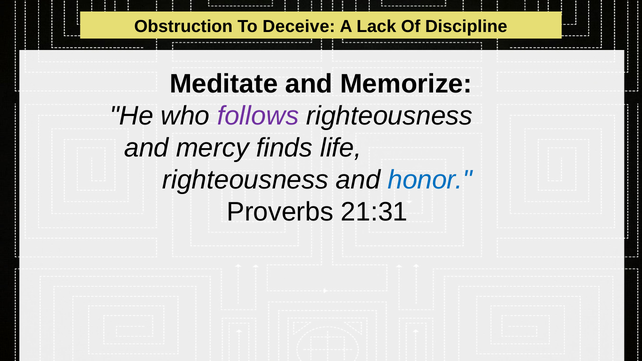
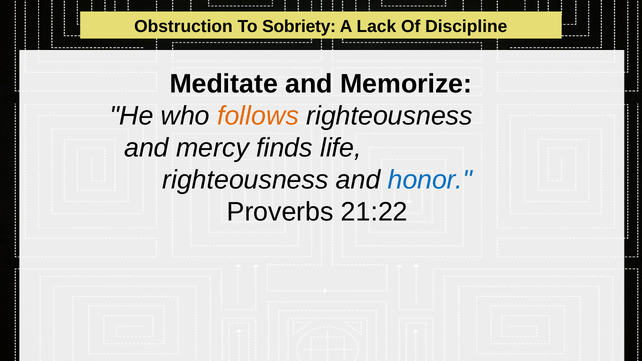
Deceive: Deceive -> Sobriety (299, 26)
follows colour: purple -> orange (258, 116)
21:31: 21:31 -> 21:22 (374, 212)
